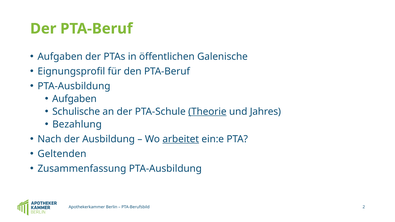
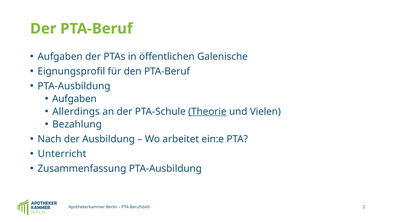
Schulische: Schulische -> Allerdings (76, 112)
Jahres: Jahres -> Vielen (265, 112)
arbeitet underline: present -> none (181, 139)
Geltenden: Geltenden -> Unterricht (62, 154)
